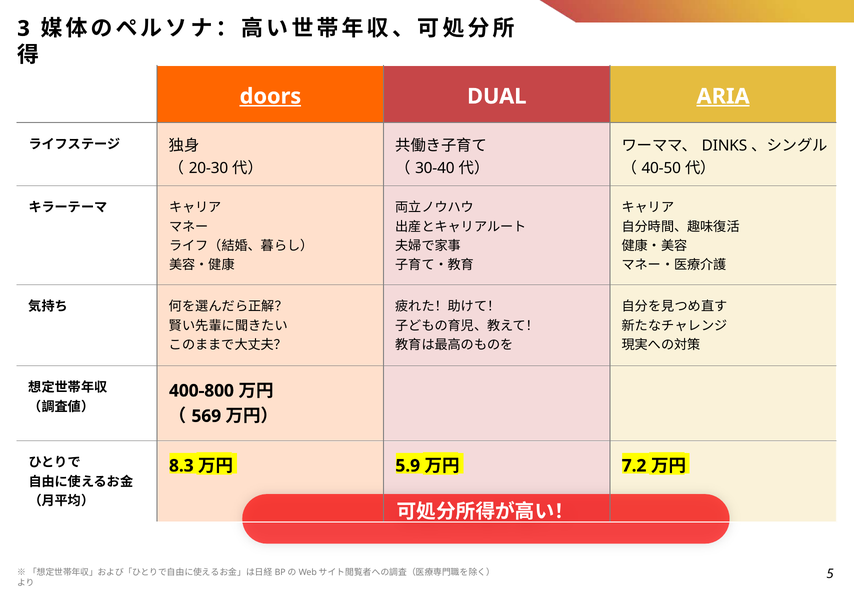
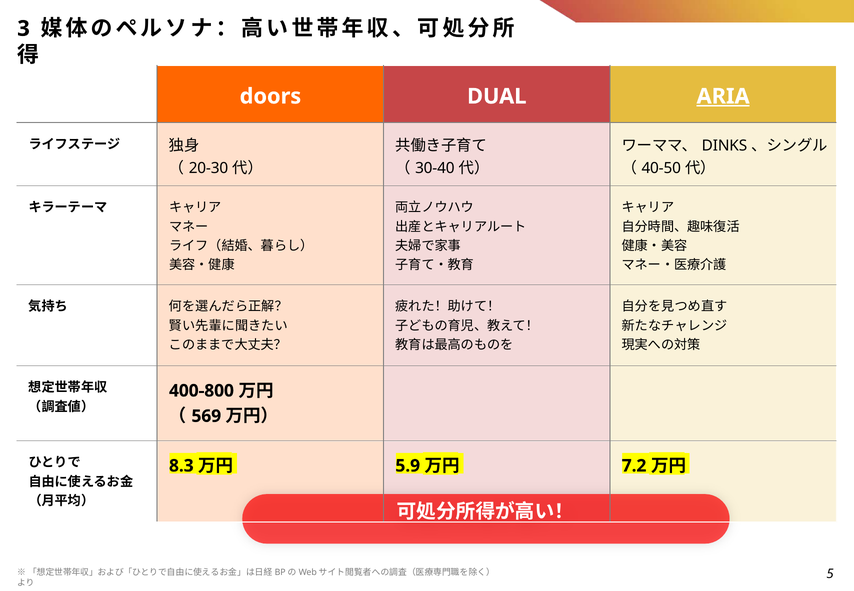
doors underline: present -> none (270, 96)
